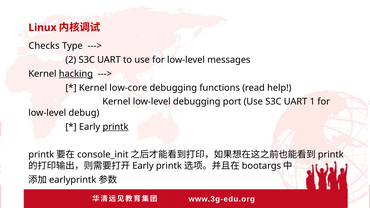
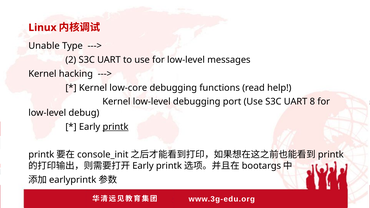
Checks: Checks -> Unable (44, 46)
hacking underline: present -> none (76, 74)
1: 1 -> 8 (312, 102)
